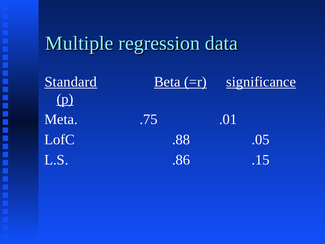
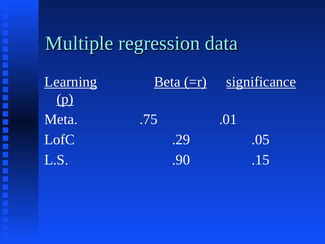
Standard: Standard -> Learning (71, 82)
.88: .88 -> .29 (181, 139)
.86: .86 -> .90 (181, 160)
